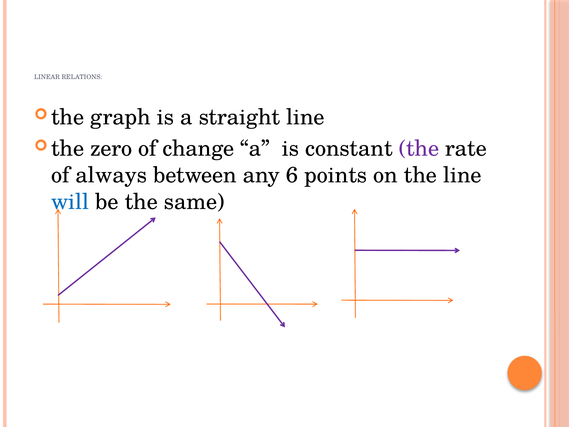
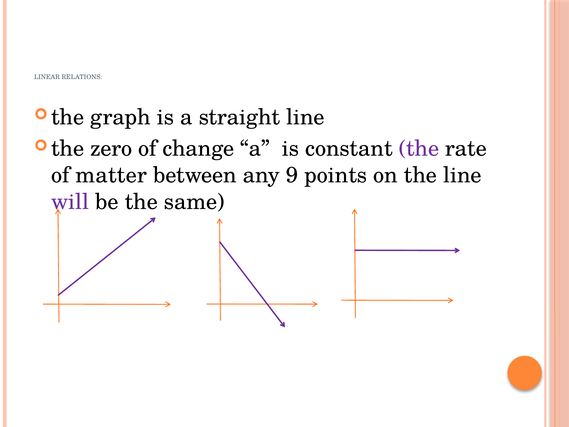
always: always -> matter (111, 175)
6: 6 -> 9 (292, 175)
will colour: blue -> purple (70, 202)
